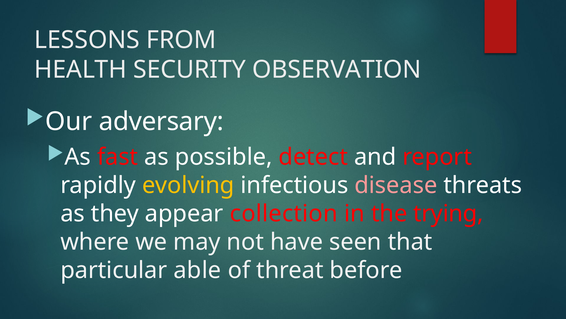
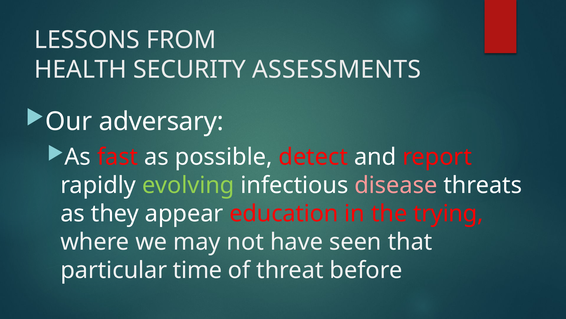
OBSERVATION: OBSERVATION -> ASSESSMENTS (337, 69)
evolving colour: yellow -> light green (188, 185)
collection: collection -> education (284, 213)
able: able -> time (198, 270)
